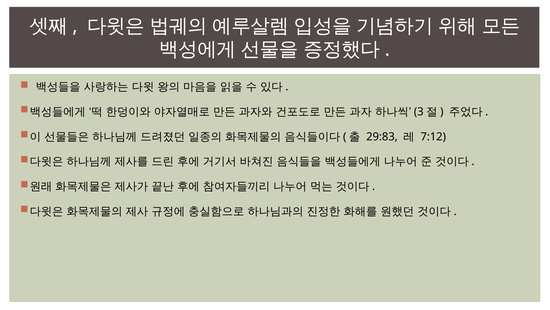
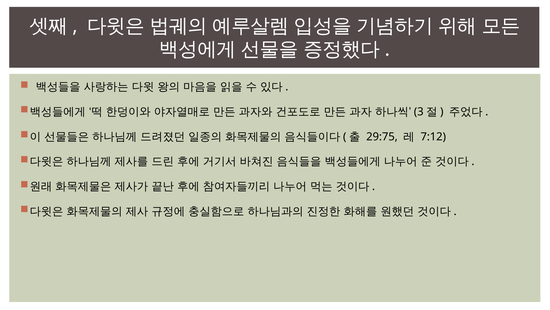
29:83: 29:83 -> 29:75 (382, 136)
